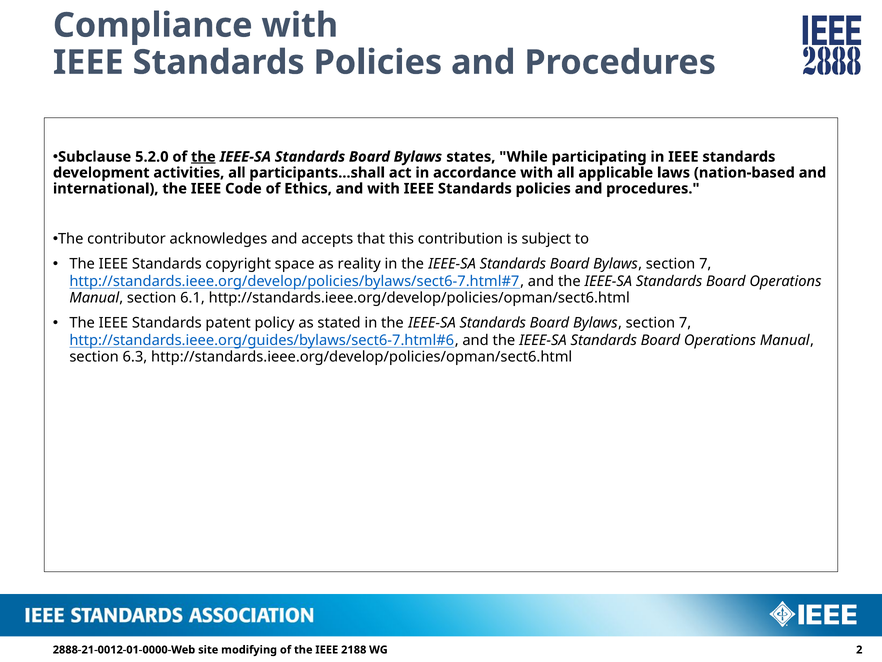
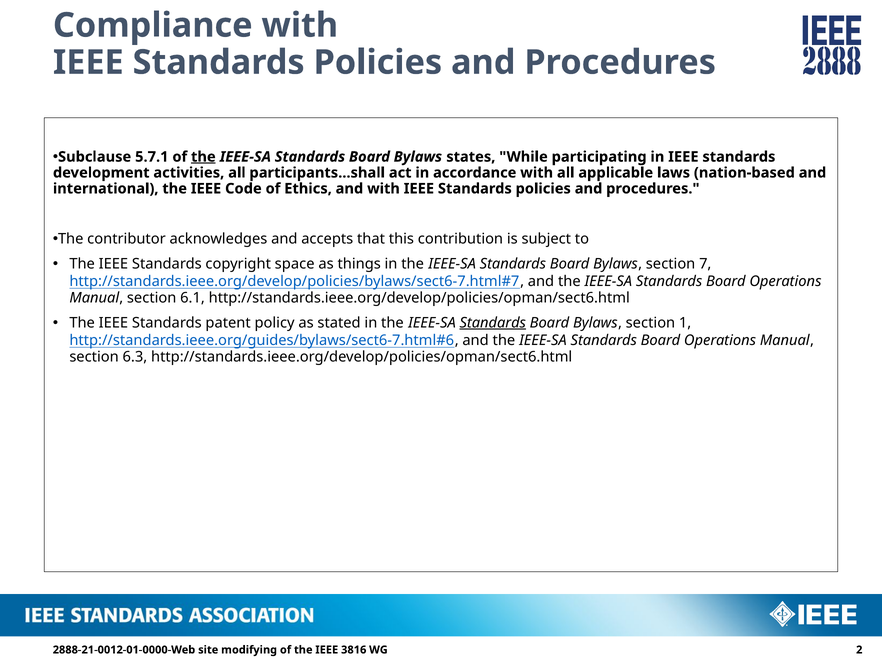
5.2.0: 5.2.0 -> 5.7.1 (152, 157)
reality: reality -> things (359, 264)
Standards underline: none -> present (493, 323)
7: 7 -> 1 (685, 323)
2188: 2188 -> 3816 (354, 649)
